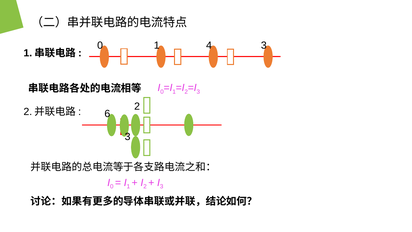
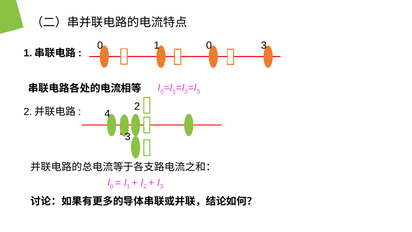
1 4: 4 -> 0 (209, 45)
6: 6 -> 4 (107, 114)
